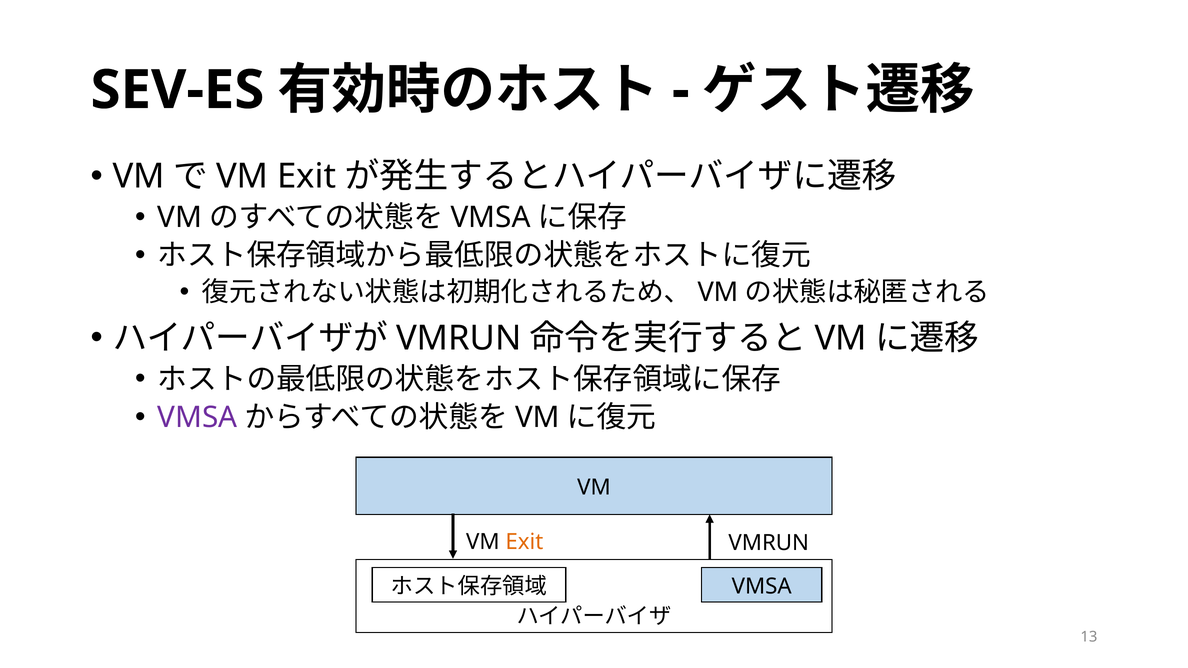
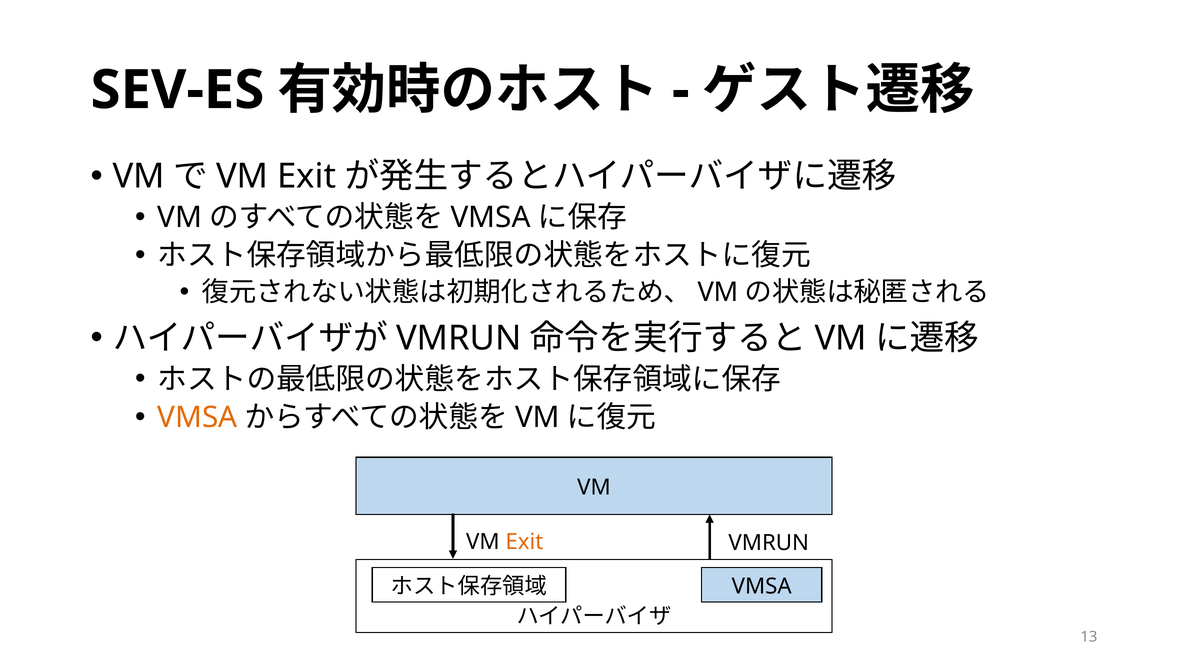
VMSA colour: purple -> orange (197, 418)
